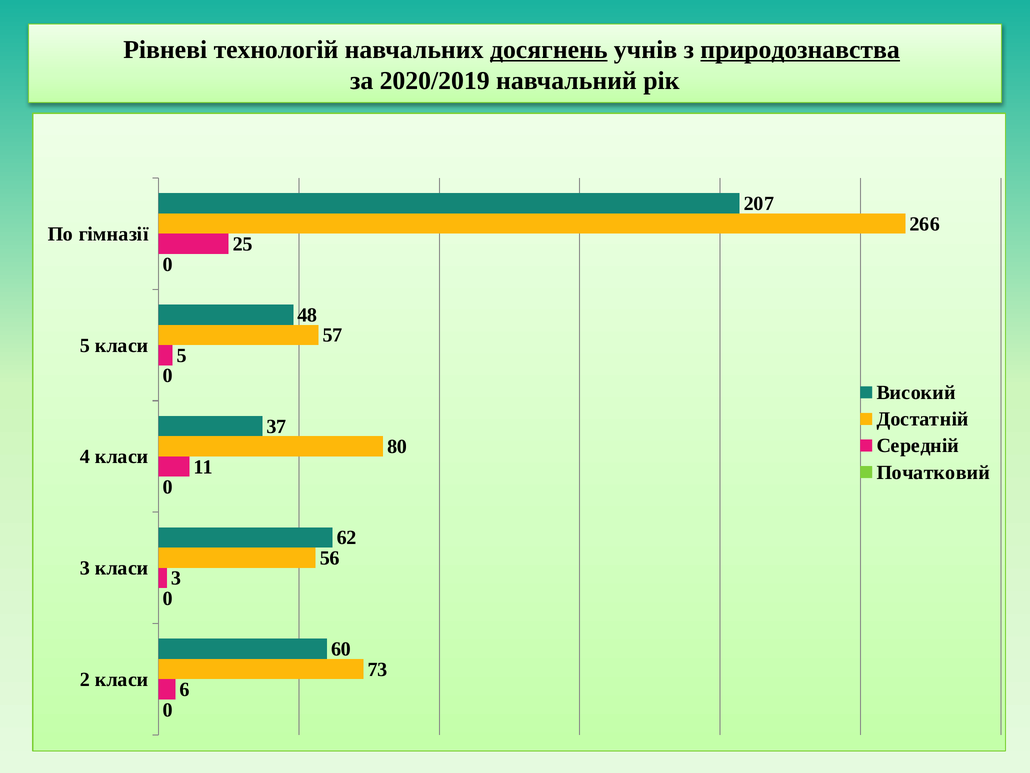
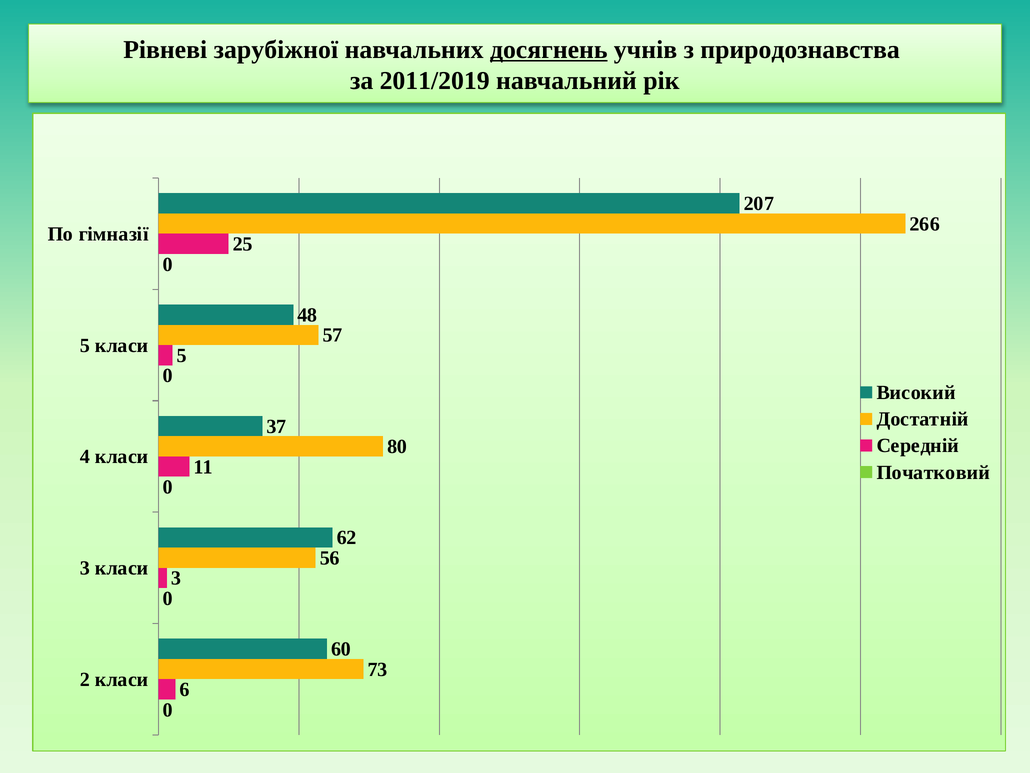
технологій: технологій -> зарубіжної (276, 50)
природознавства underline: present -> none (800, 50)
2020/2019: 2020/2019 -> 2011/2019 (435, 80)
